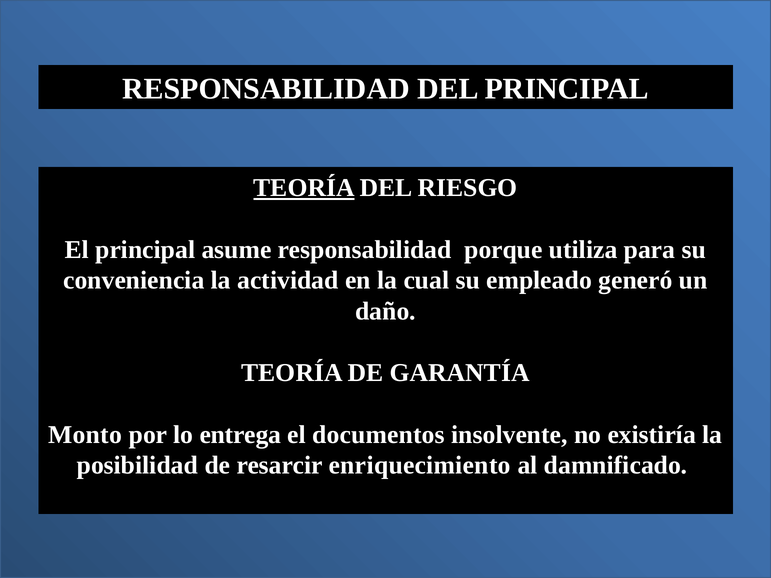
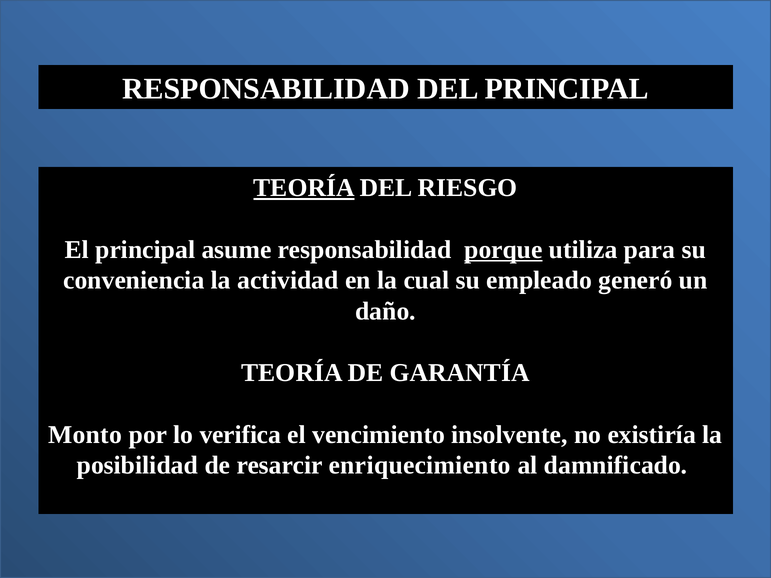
porque underline: none -> present (504, 250)
entrega: entrega -> verifica (240, 435)
documentos: documentos -> vencimiento (379, 435)
